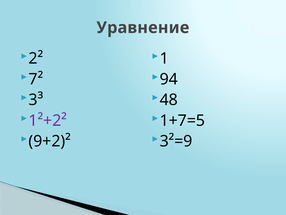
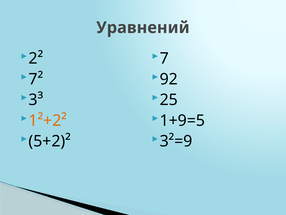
Уравнение: Уравнение -> Уравнений (143, 28)
1: 1 -> 7 (164, 58)
94: 94 -> 92 (169, 79)
48: 48 -> 25 (169, 100)
1²+2² colour: purple -> orange (48, 120)
1+7=5: 1+7=5 -> 1+9=5 (182, 120)
9+2)²: 9+2)² -> 5+2)² (50, 141)
